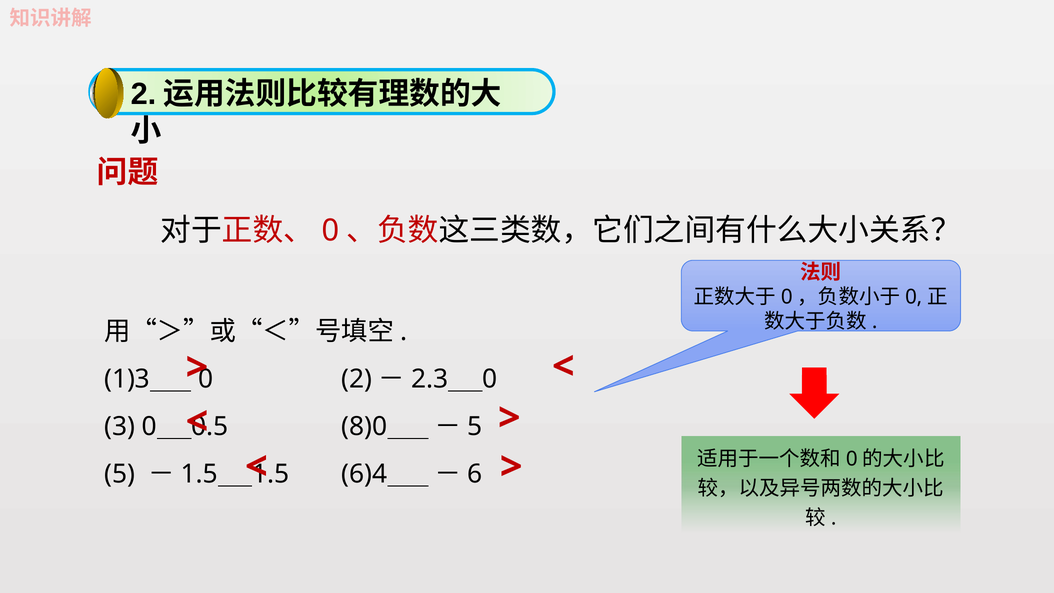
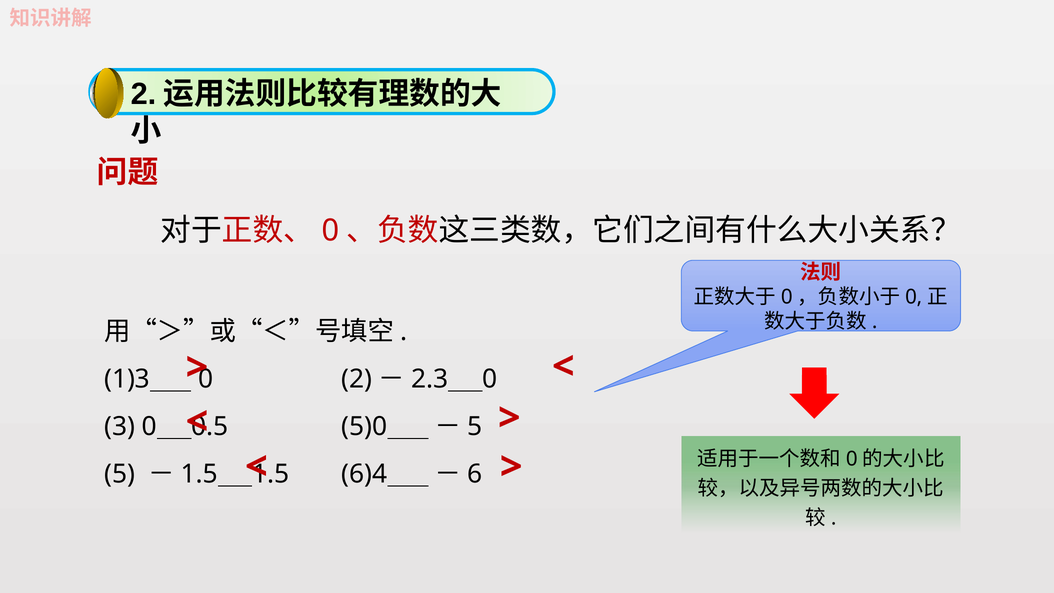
8)0: 8)0 -> 5)0 (364, 426)
